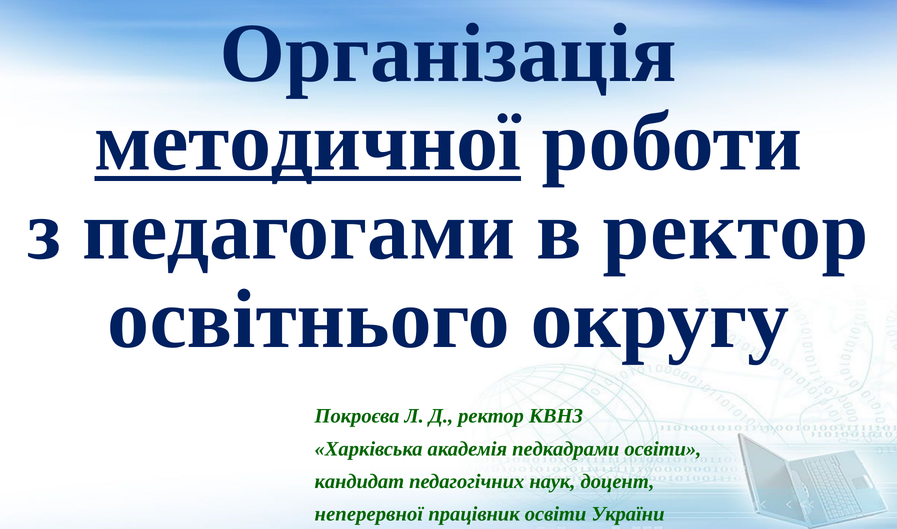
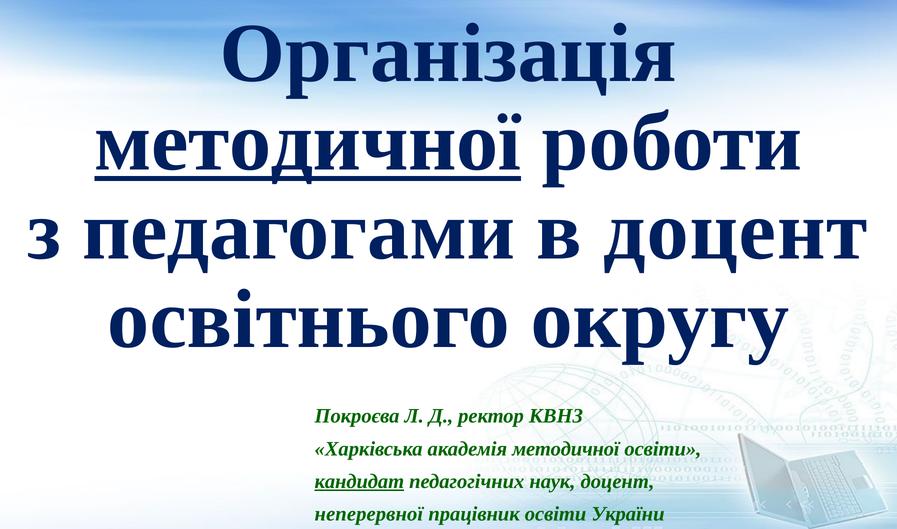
в ректор: ректор -> доцент (736, 231)
академія педкадрами: педкадрами -> методичної (566, 449)
кандидат underline: none -> present (359, 482)
